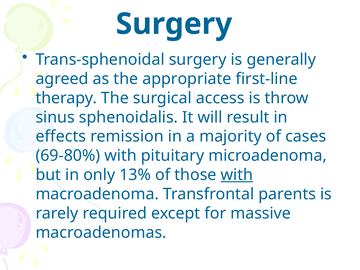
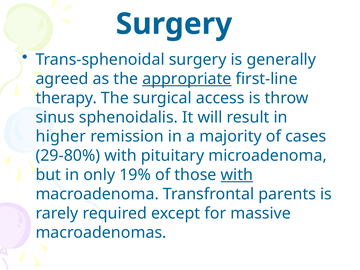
appropriate underline: none -> present (187, 79)
effects: effects -> higher (61, 136)
69-80%: 69-80% -> 29-80% (68, 156)
13%: 13% -> 19% (135, 175)
